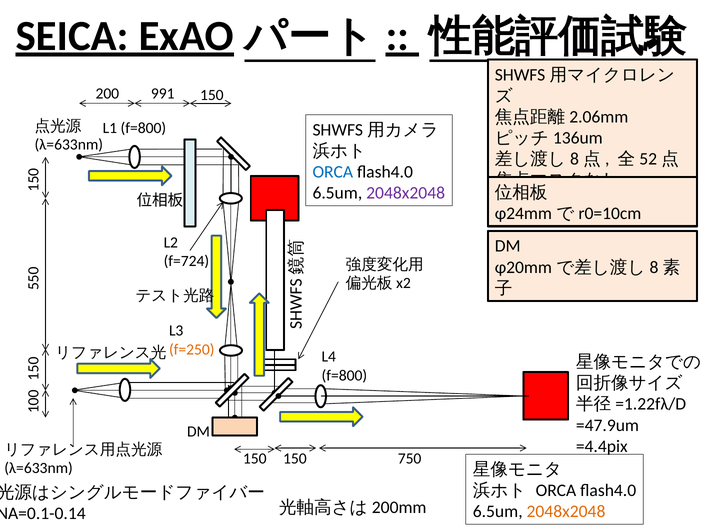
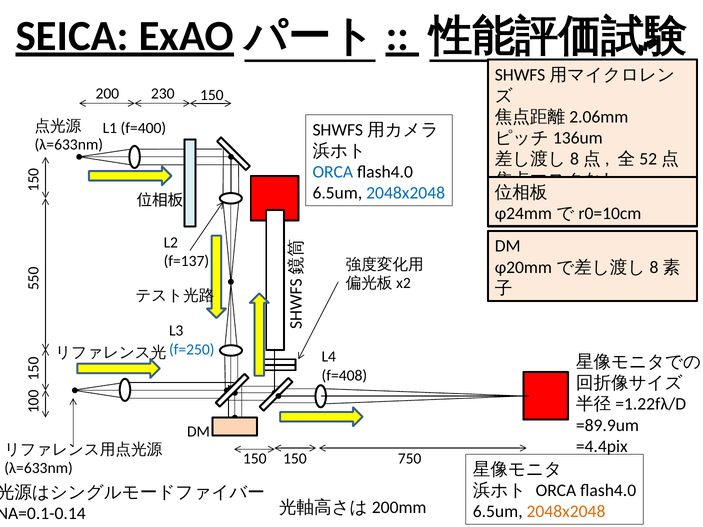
991: 991 -> 230 (163, 94)
L1 f=800: f=800 -> f=400 (143, 128)
2048x2048 colour: purple -> blue (406, 193)
f=724: f=724 -> f=137 (186, 261)
f=250 colour: orange -> blue (192, 350)
f=800: f=800 -> f=408 (344, 376)
=47.9um: =47.9um -> =89.9um (607, 425)
